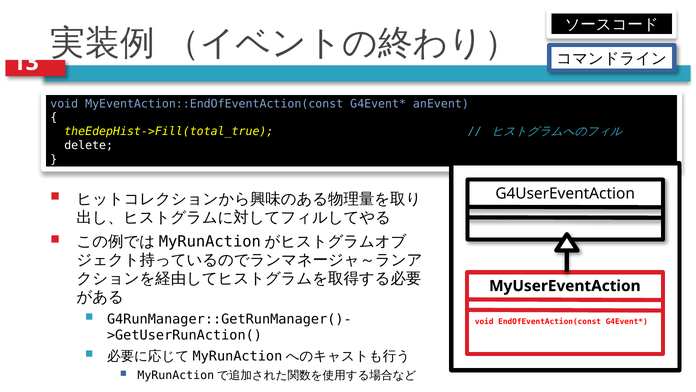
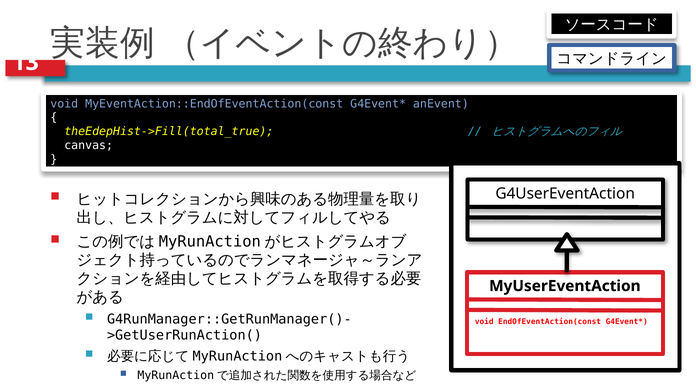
delete: delete -> canvas (89, 145)
